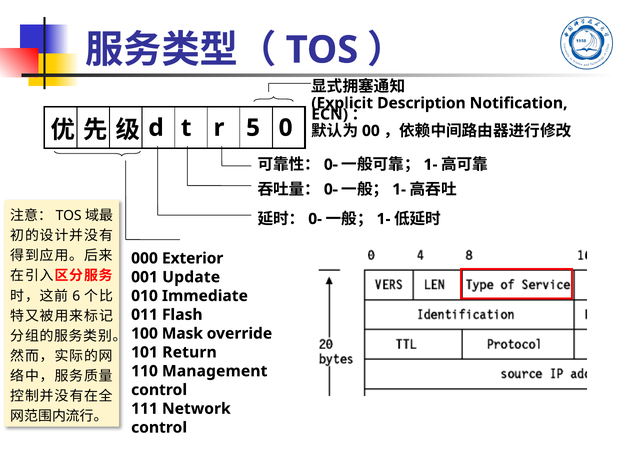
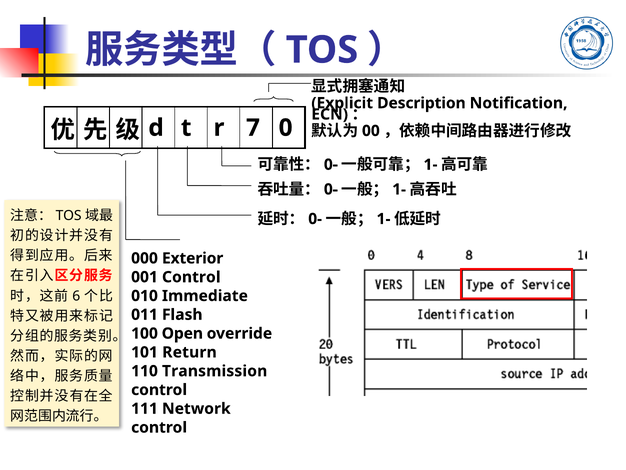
5: 5 -> 7 (253, 128)
001 Update: Update -> Control (191, 277)
Mask: Mask -> Open (182, 333)
Management: Management -> Transmission (215, 371)
